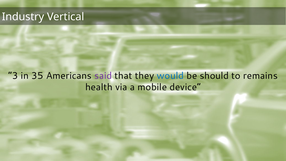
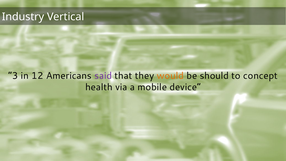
35: 35 -> 12 (37, 76)
would colour: blue -> orange (170, 76)
remains: remains -> concept (260, 76)
